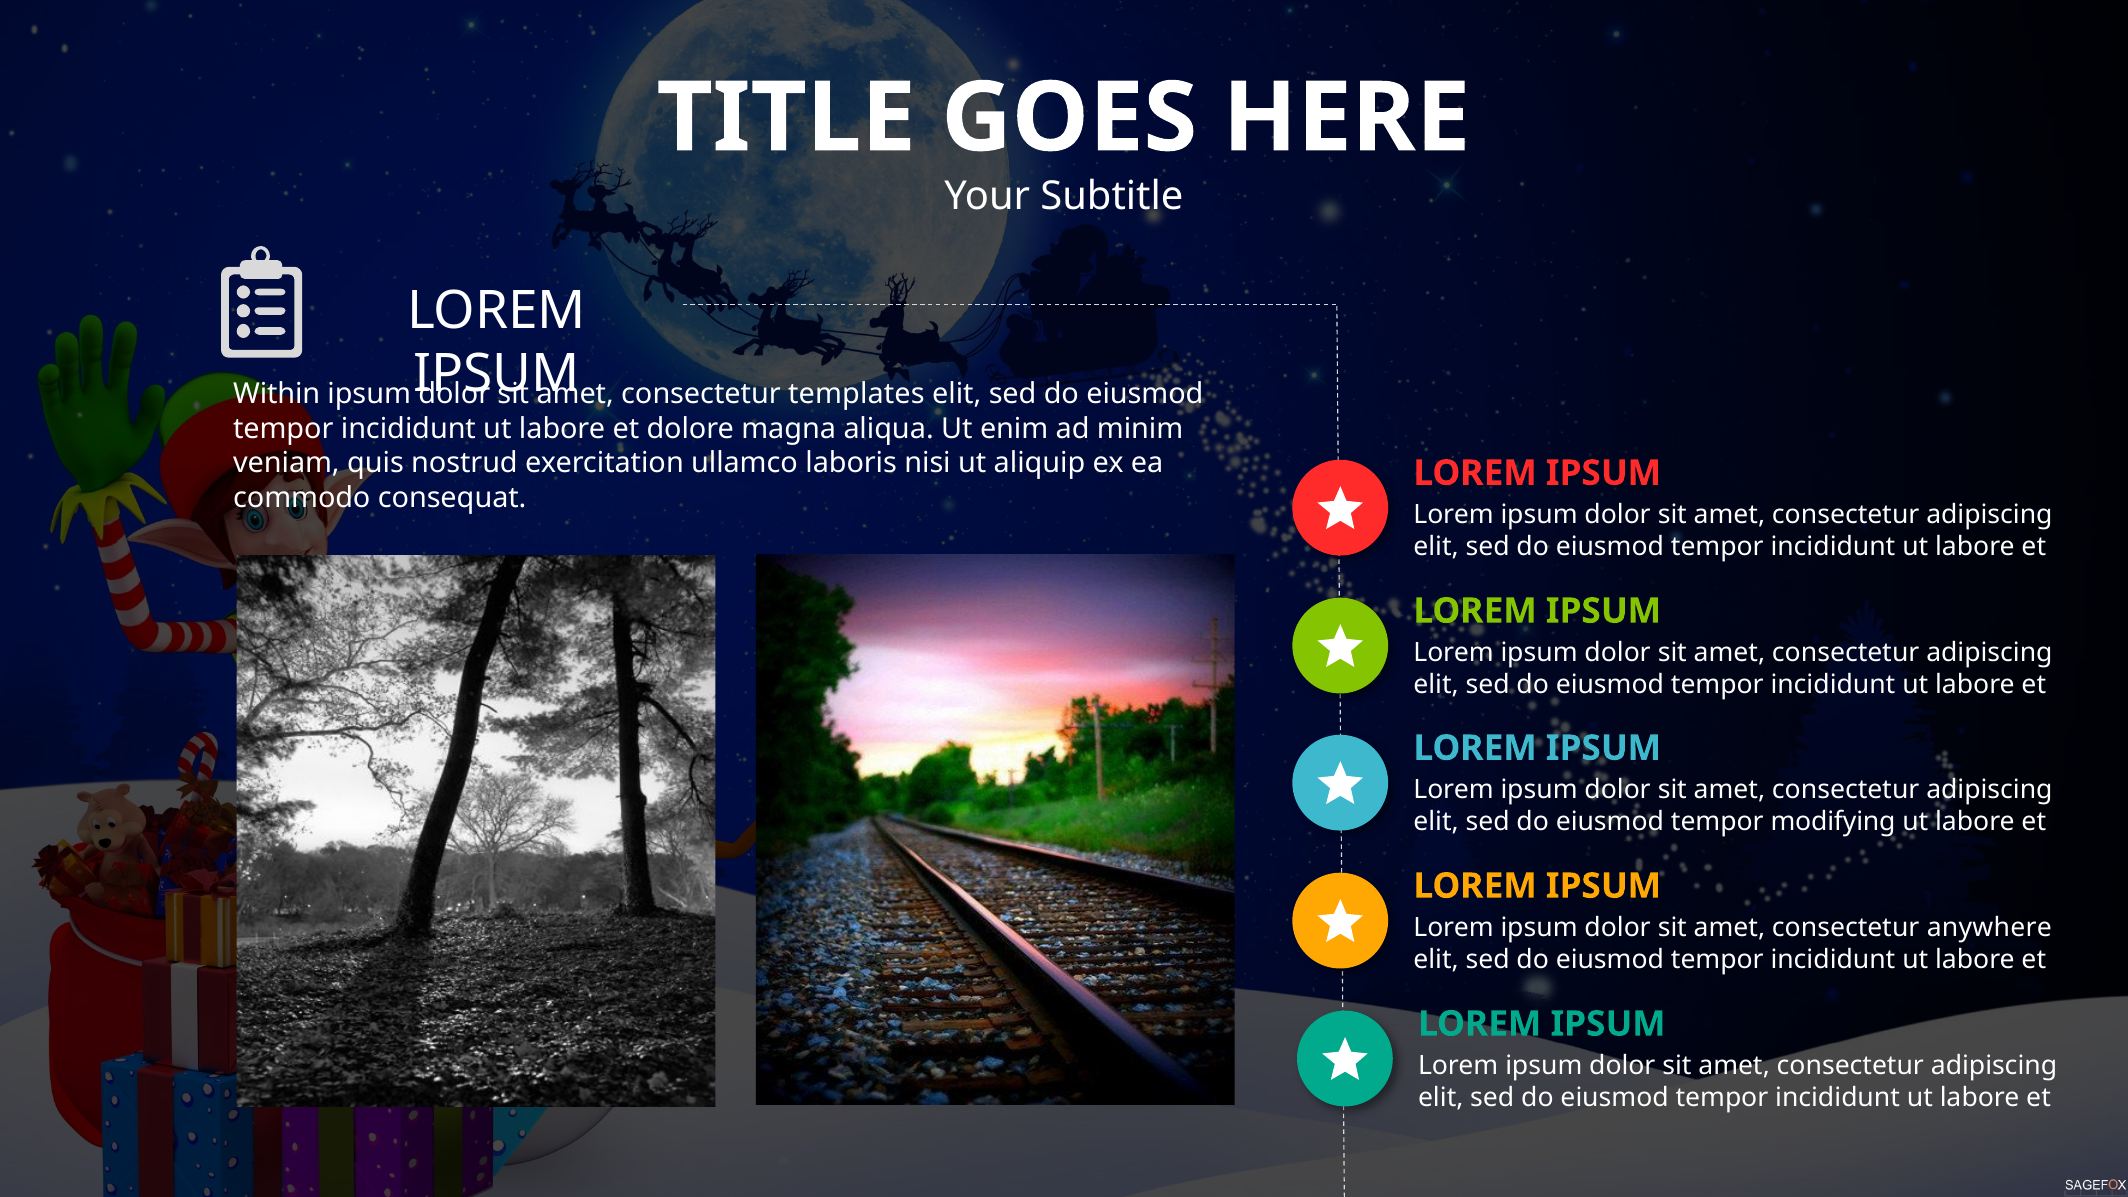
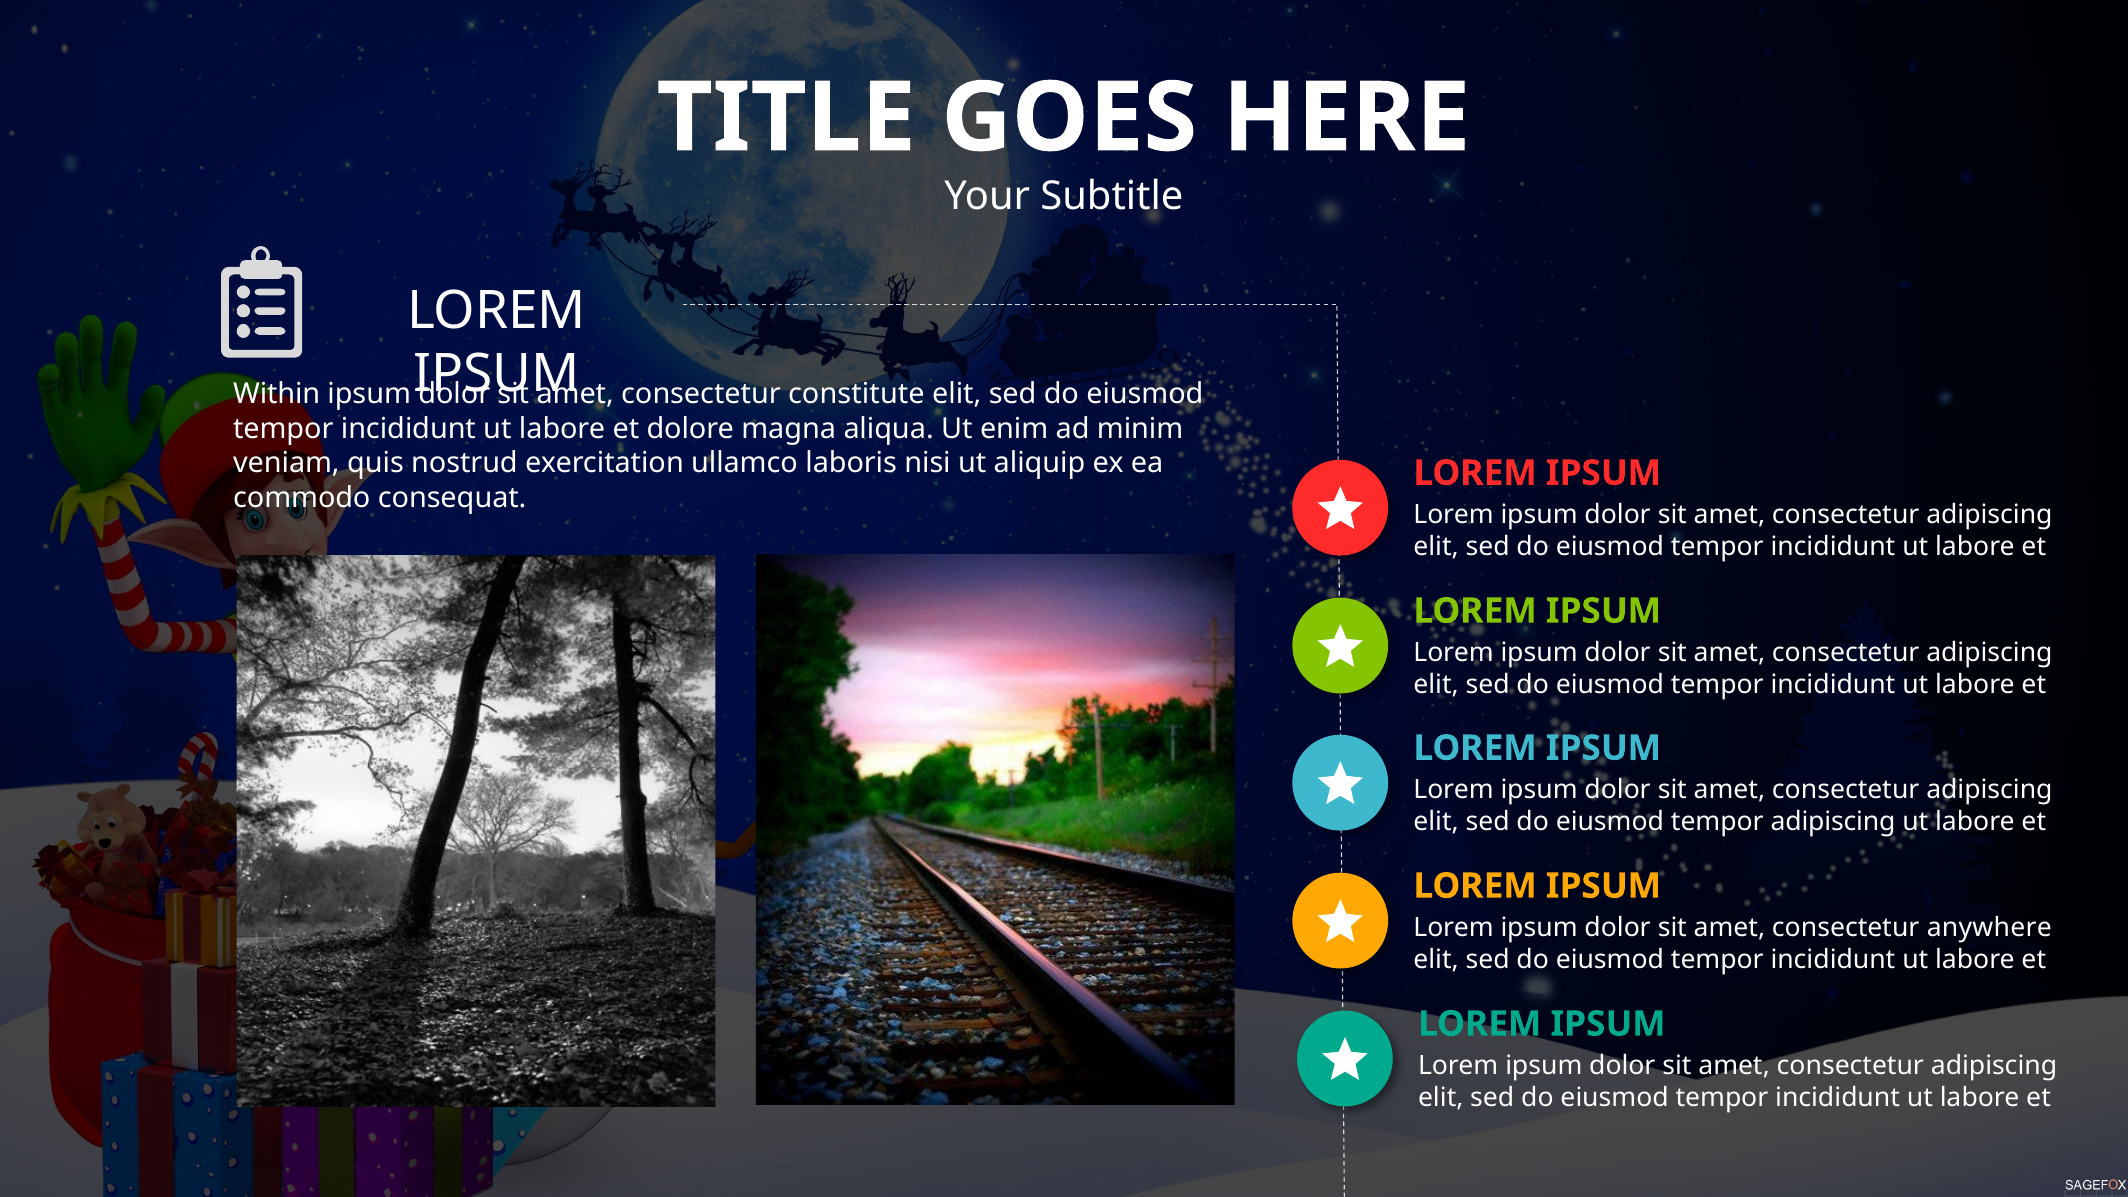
templates: templates -> constitute (856, 394)
tempor modifying: modifying -> adipiscing (1833, 822)
